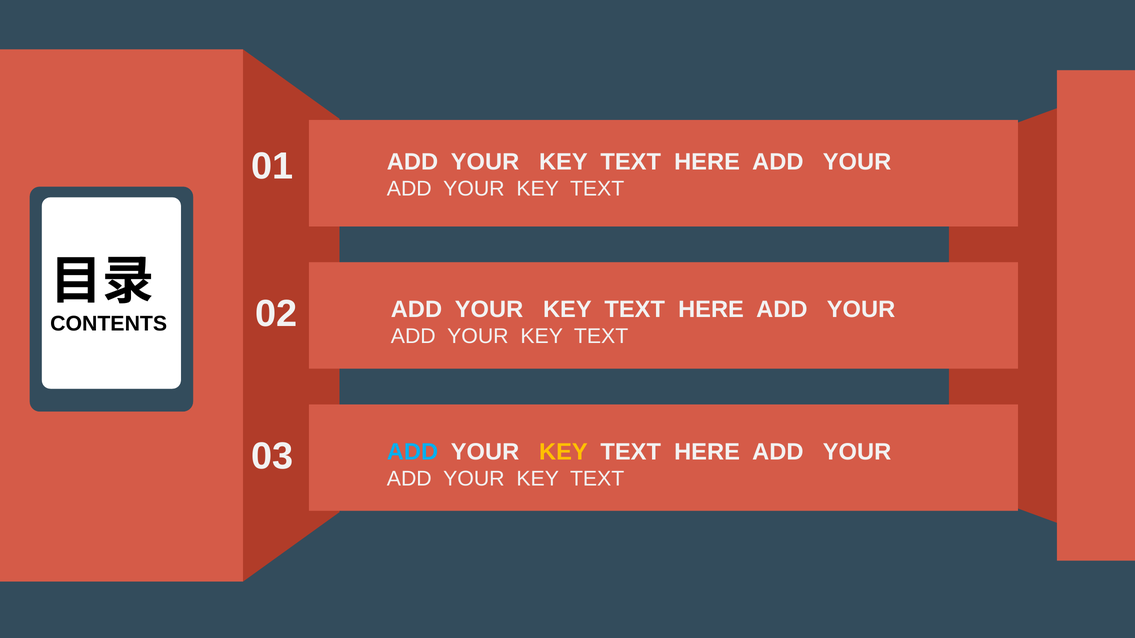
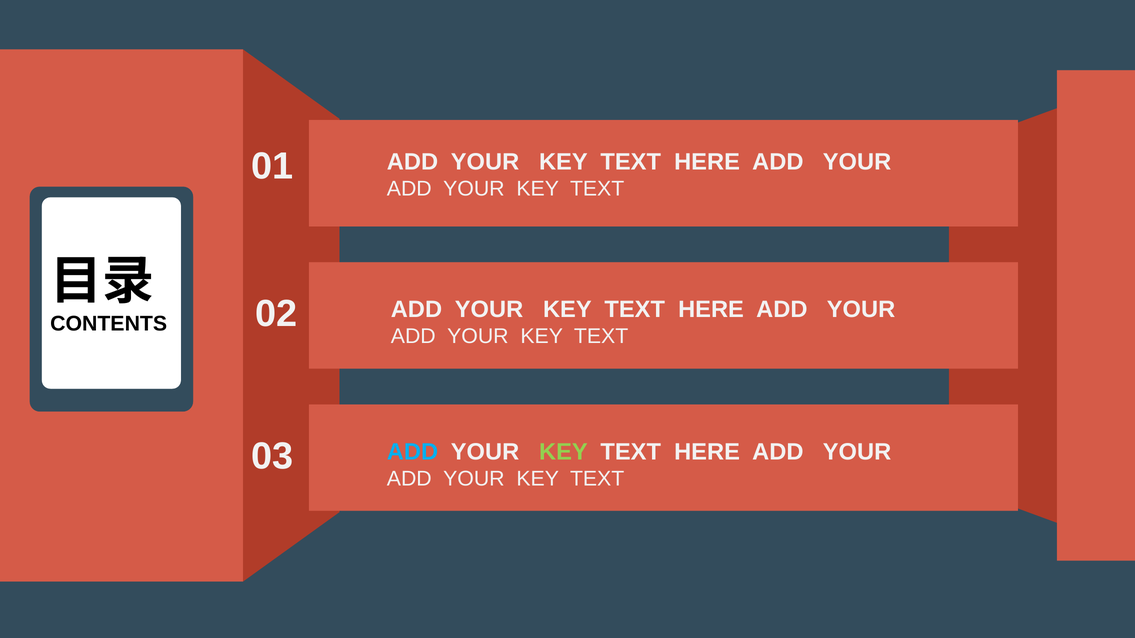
KEY colour: yellow -> light green (563, 452)
